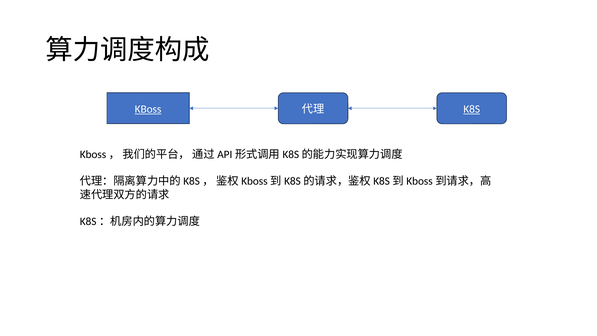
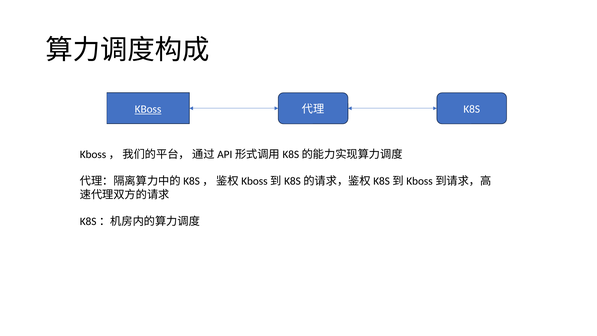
K8S underline: present -> none (472, 109)
